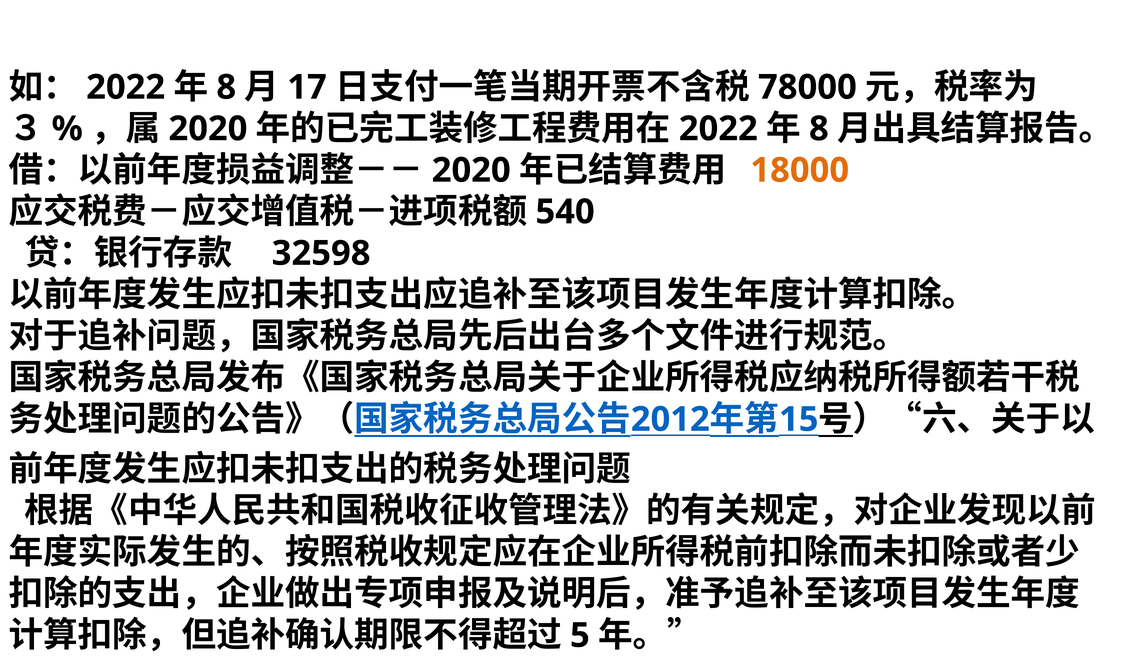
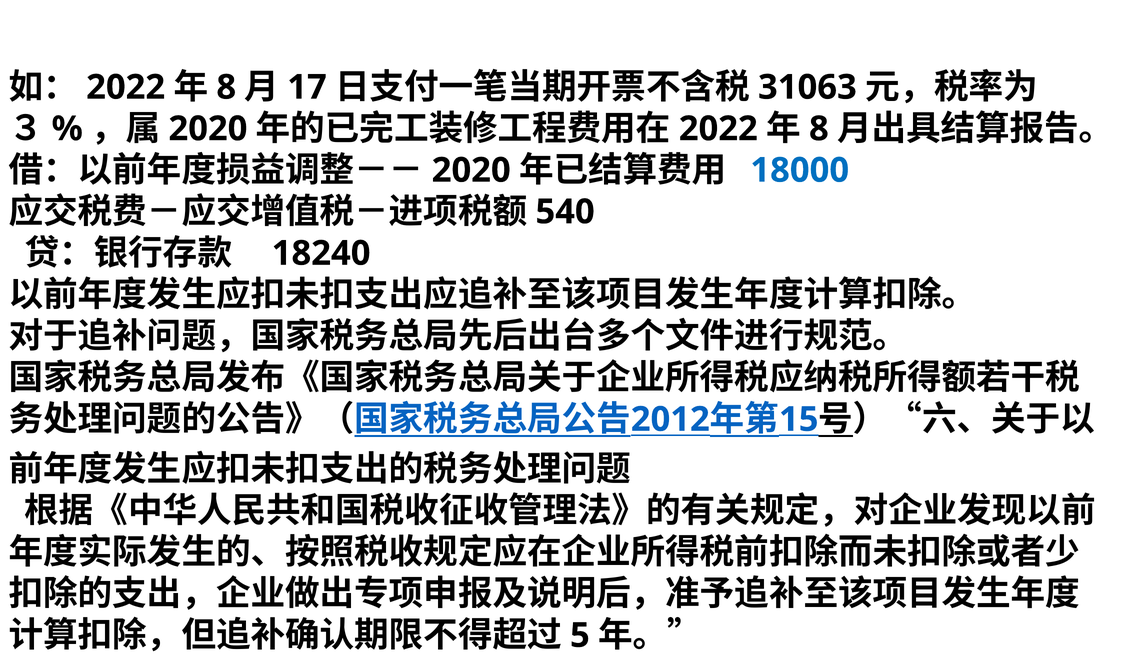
78000: 78000 -> 31063 (807, 87)
18000 colour: orange -> blue (800, 170)
32598: 32598 -> 18240 (321, 254)
